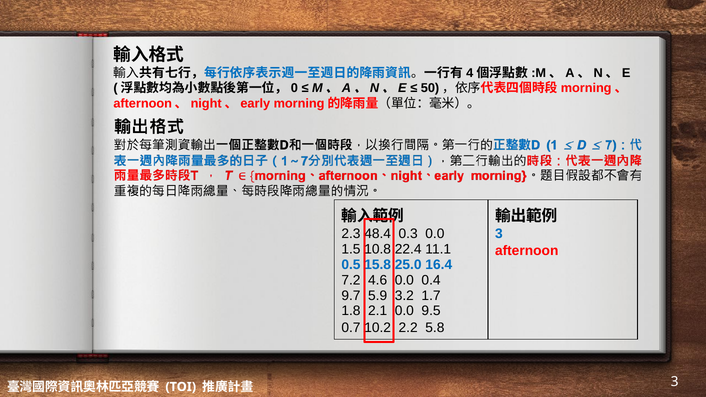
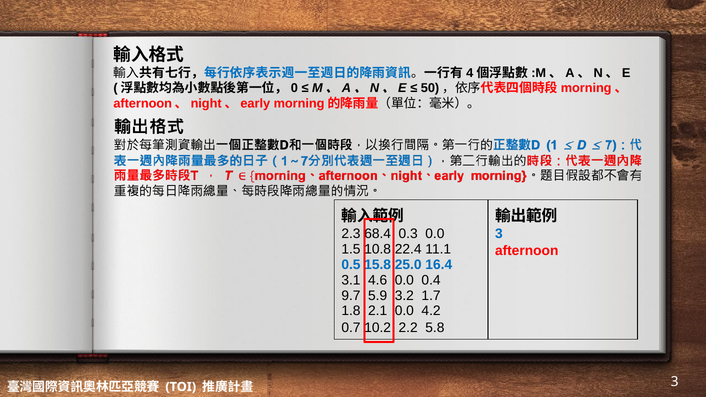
48.4: 48.4 -> 68.4 (378, 234)
7.2: 7.2 -> 3.1 (351, 280)
9.5: 9.5 -> 4.2 (431, 311)
